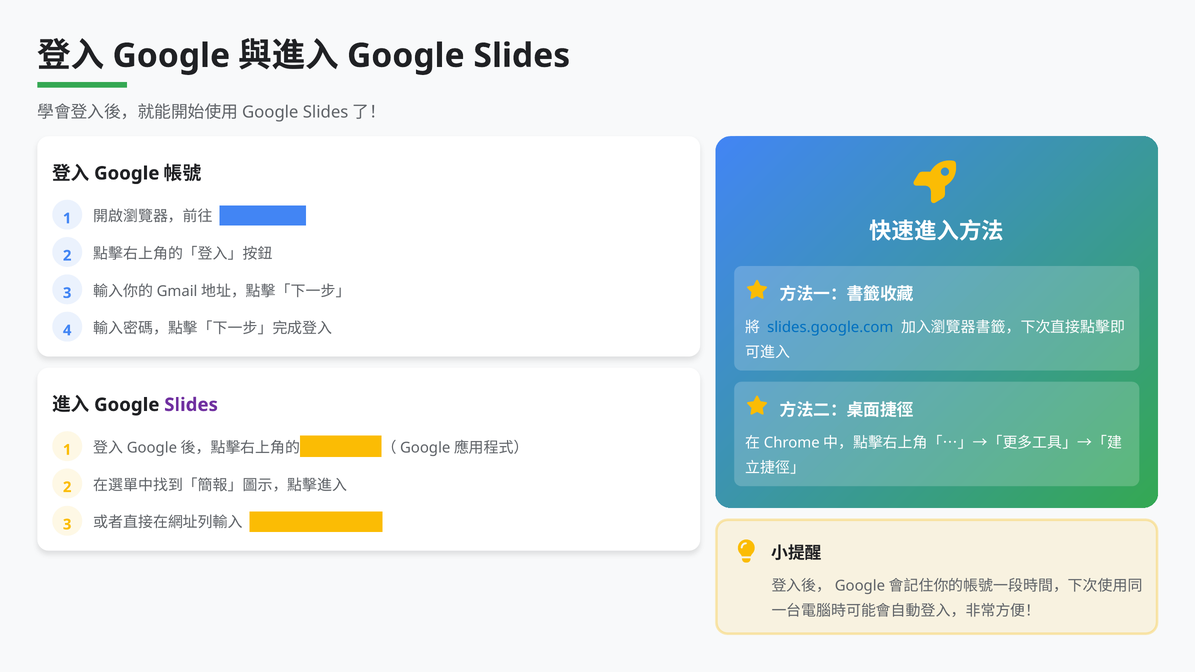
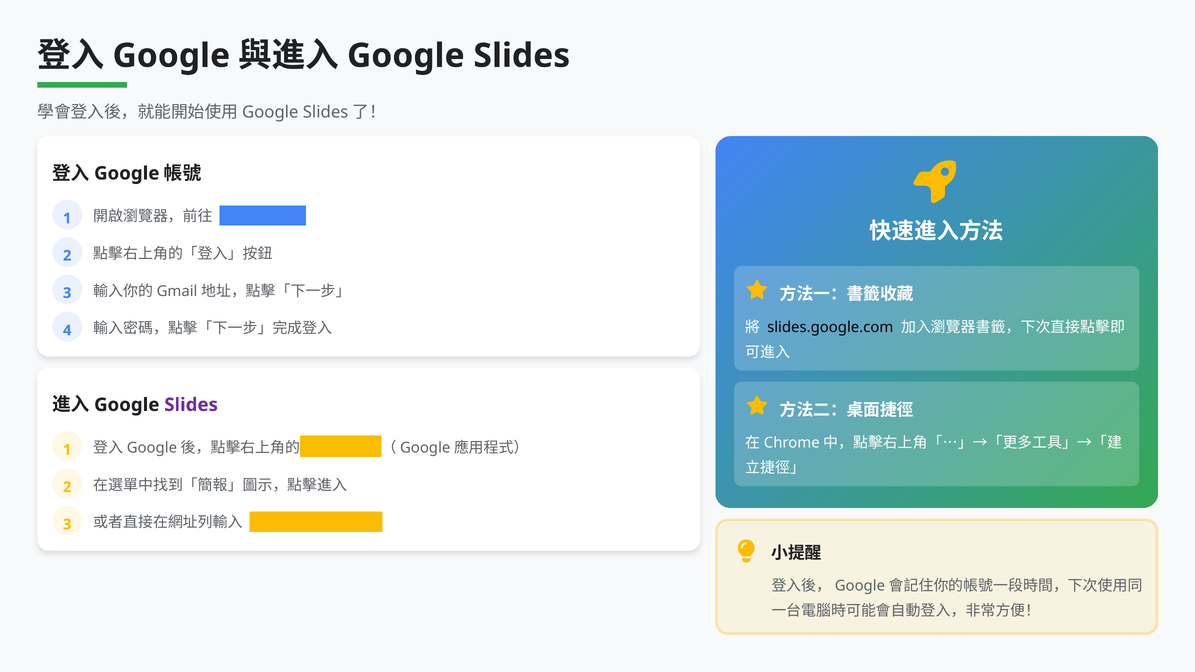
slides.google.com colour: blue -> black (830, 327)
